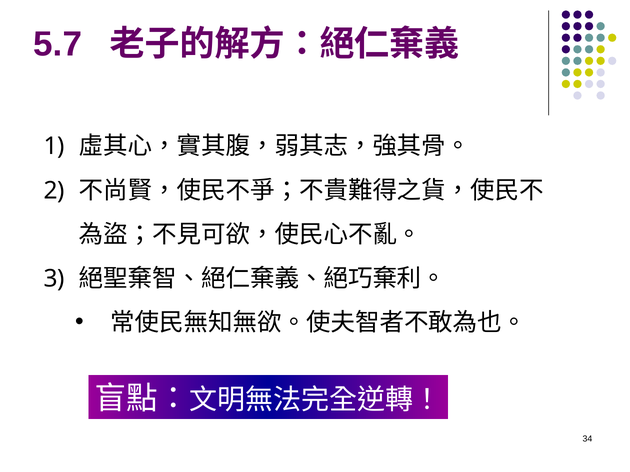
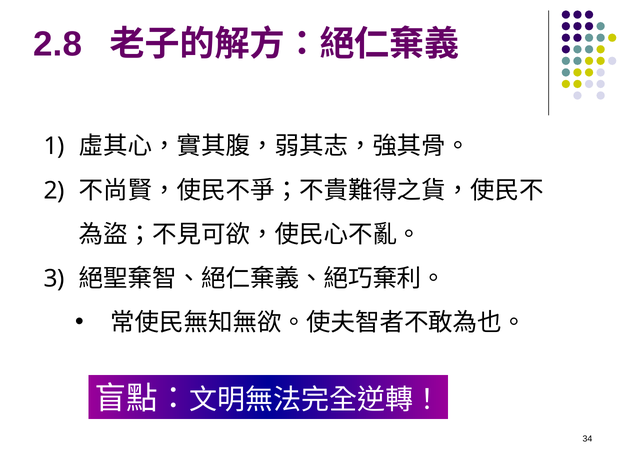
5.7: 5.7 -> 2.8 (58, 44)
